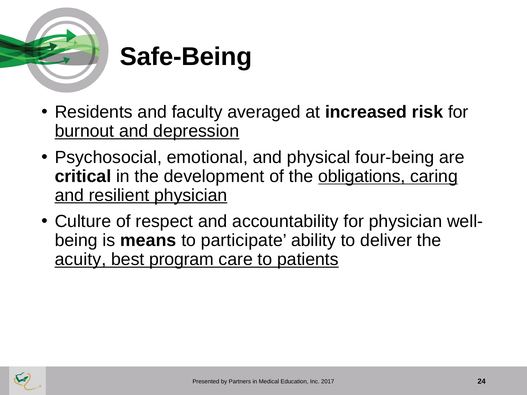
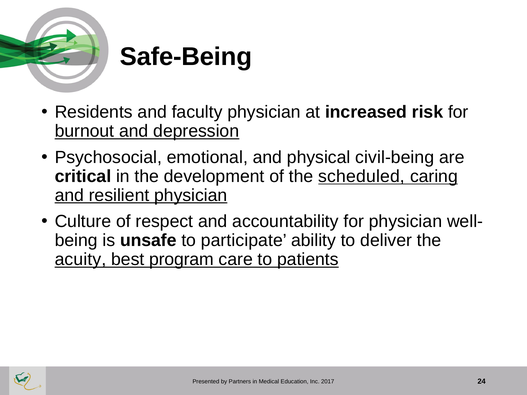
faculty averaged: averaged -> physician (264, 112)
four-being: four-being -> civil-being (395, 157)
obligations: obligations -> scheduled (362, 176)
means: means -> unsafe (148, 241)
